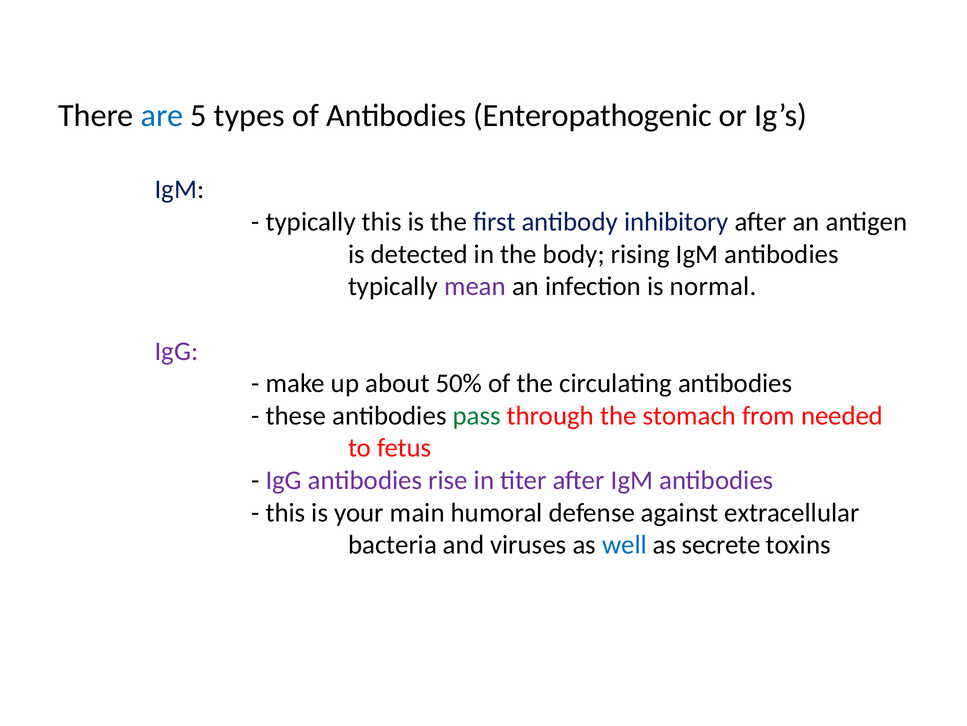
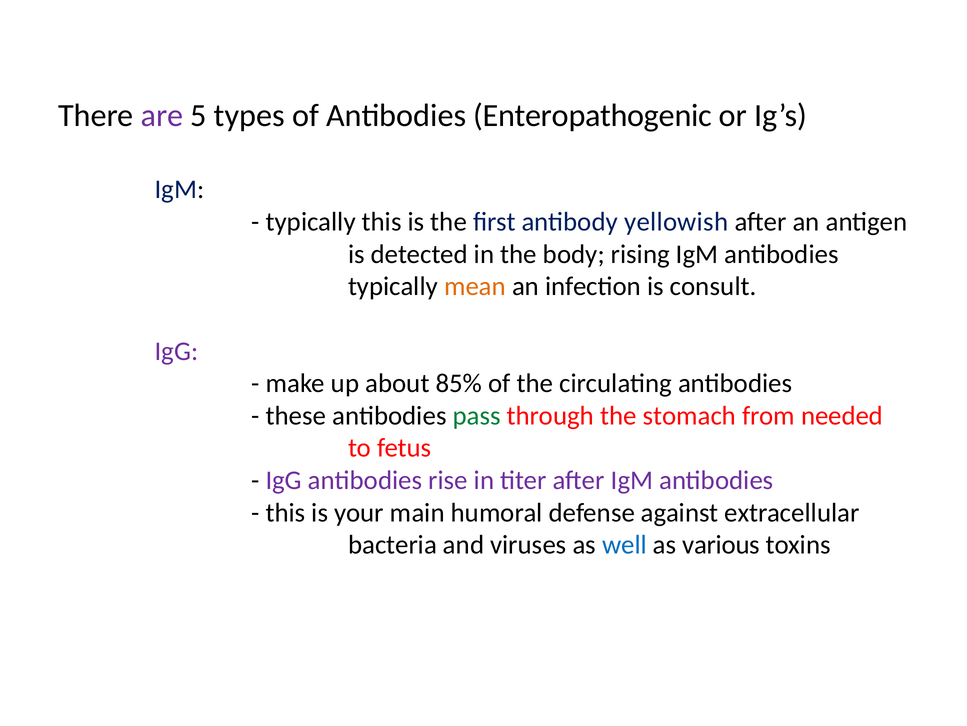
are colour: blue -> purple (162, 116)
inhibitory: inhibitory -> yellowish (676, 222)
mean colour: purple -> orange (475, 286)
normal: normal -> consult (713, 286)
50%: 50% -> 85% (459, 383)
secrete: secrete -> various (721, 544)
